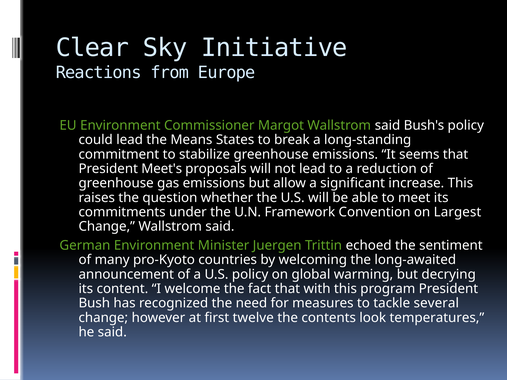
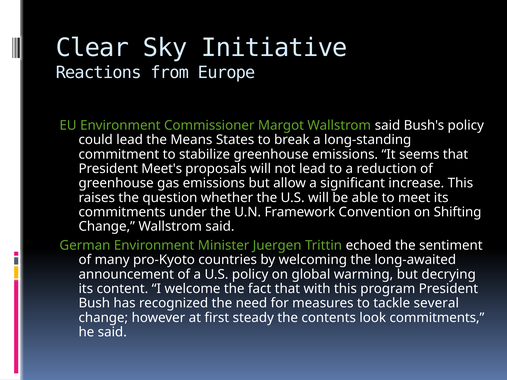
Largest: Largest -> Shifting (458, 212)
twelve: twelve -> steady (253, 318)
look temperatures: temperatures -> commitments (437, 318)
